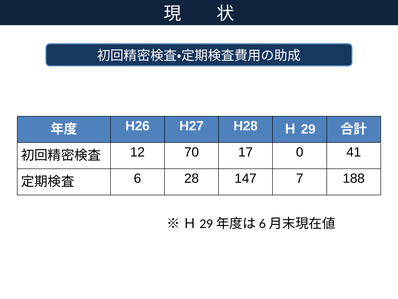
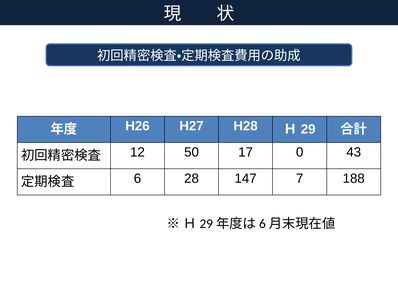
70: 70 -> 50 (192, 152)
41: 41 -> 43 (354, 152)
